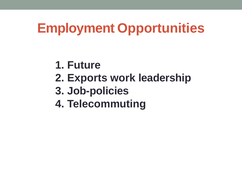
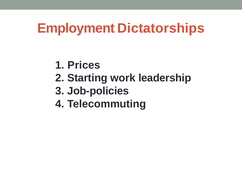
Opportunities: Opportunities -> Dictatorships (161, 28)
Future: Future -> Prices (84, 65)
Exports: Exports -> Starting (87, 78)
